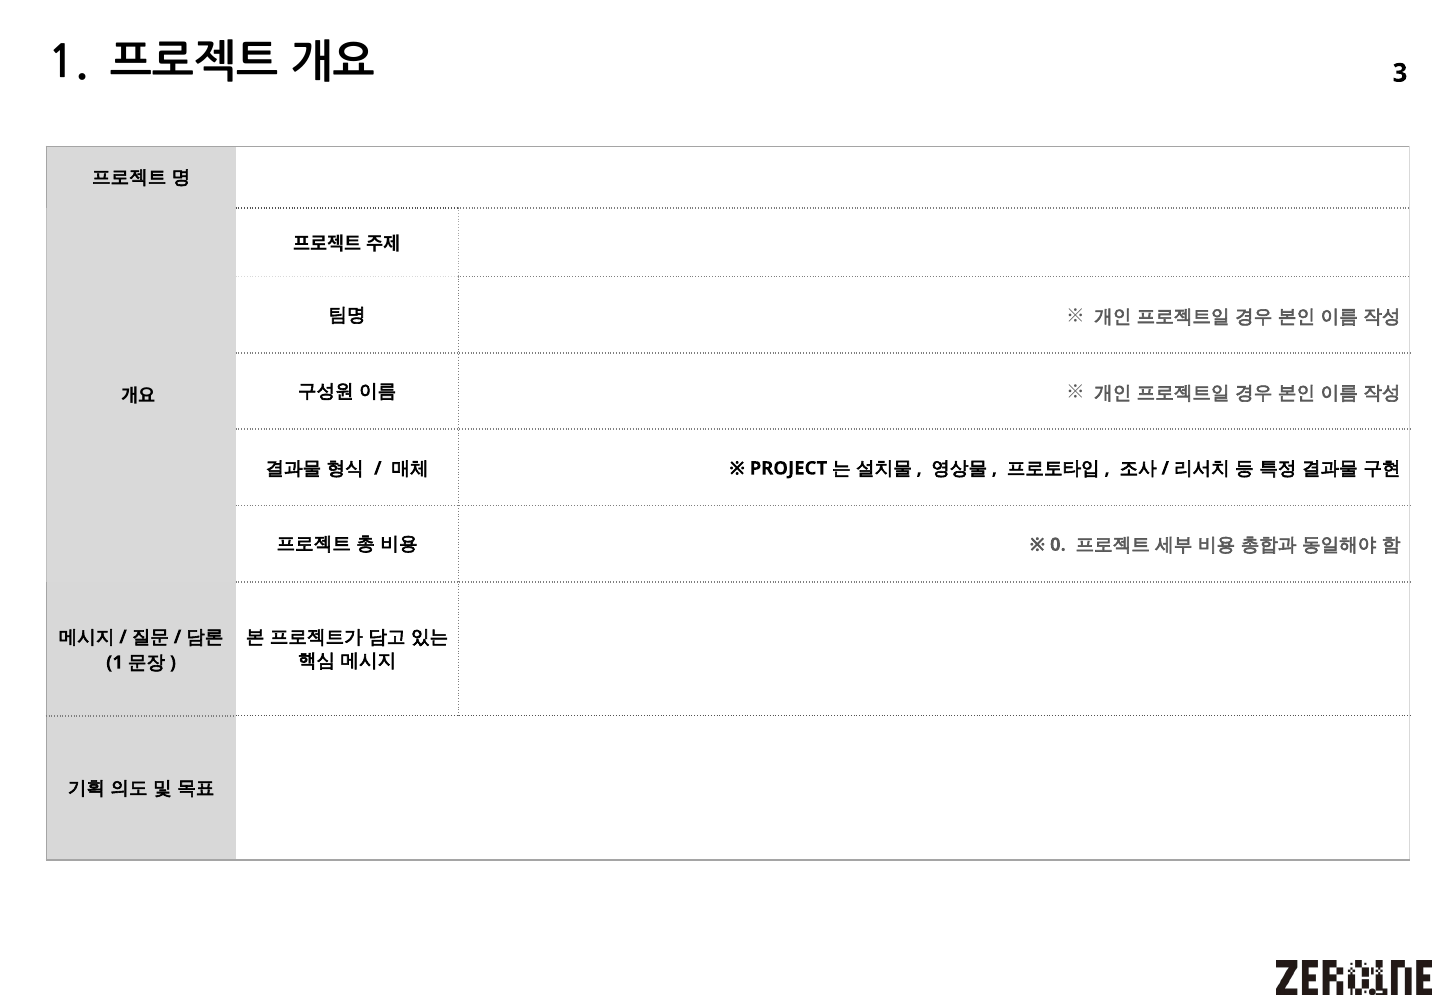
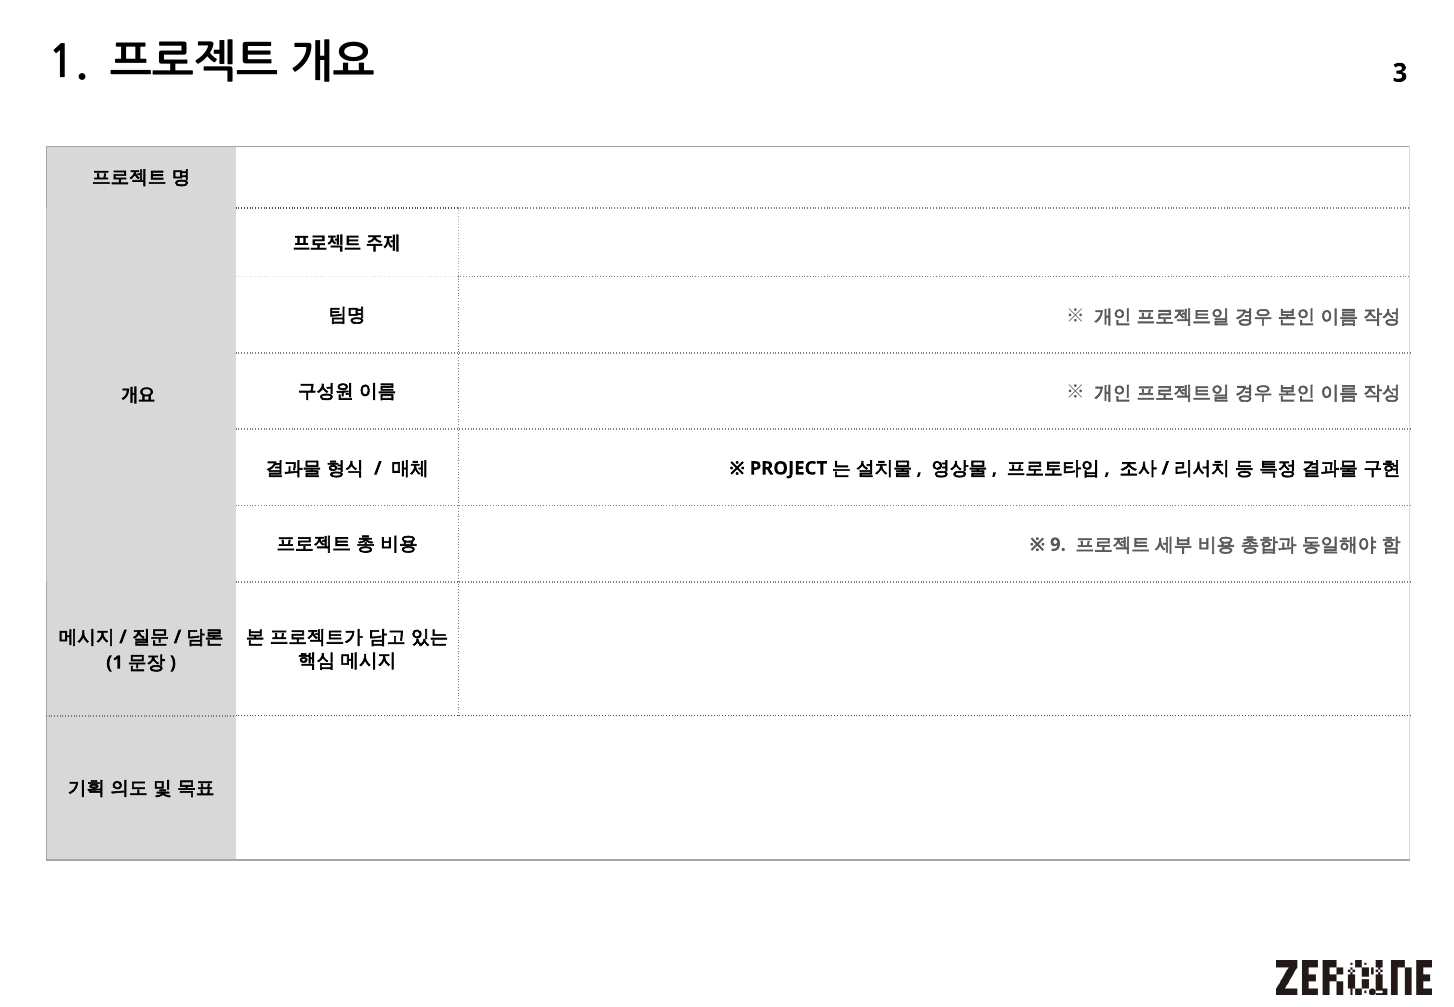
0: 0 -> 9 (1058, 544)
